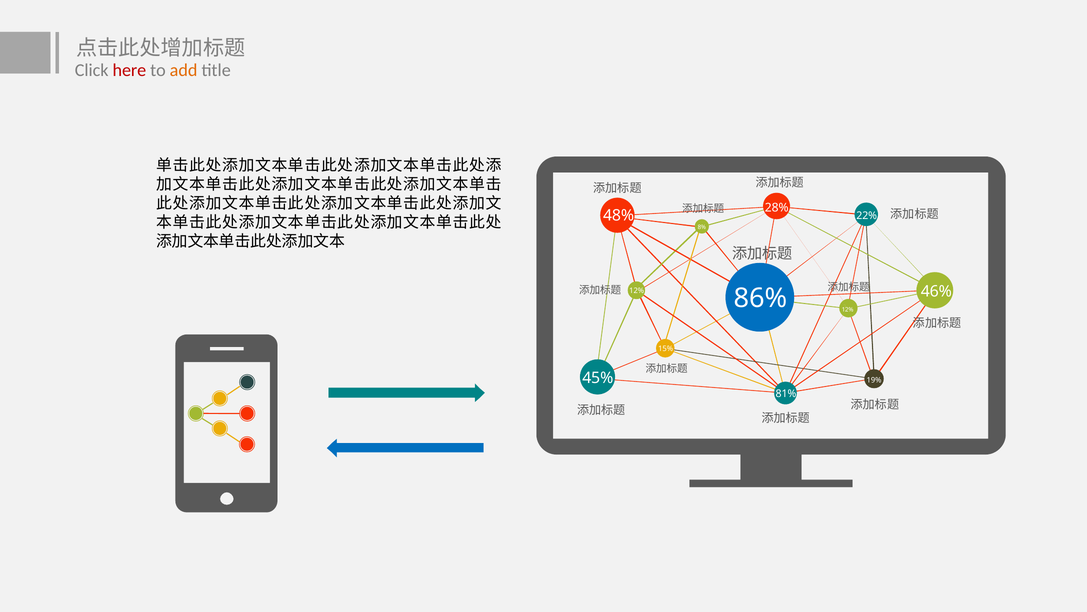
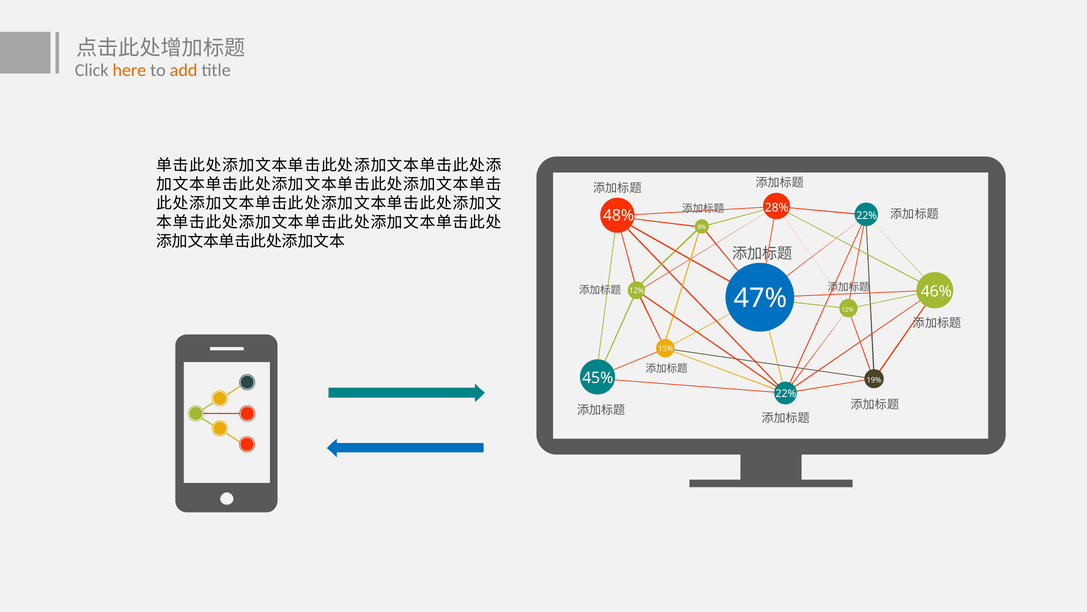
here colour: red -> orange (129, 70)
86%: 86% -> 47% (760, 298)
81%: 81% -> 22% (786, 393)
